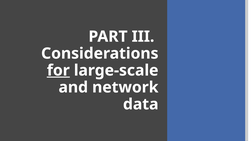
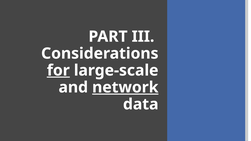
network underline: none -> present (125, 87)
